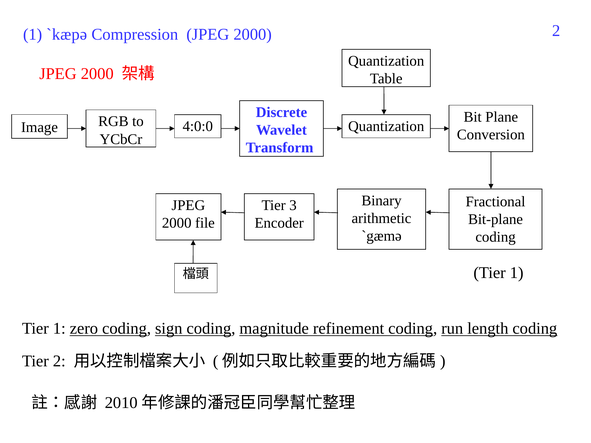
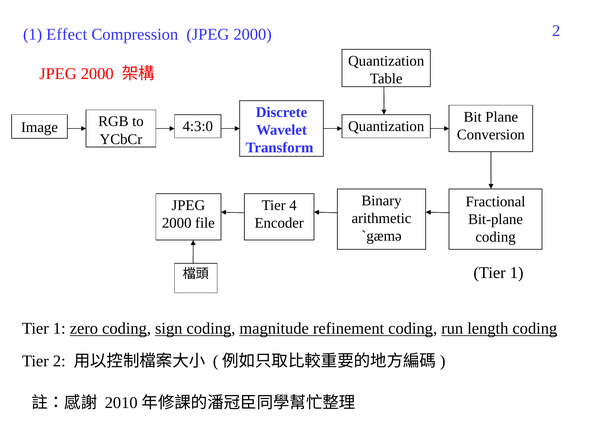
ˋkæpə: ˋkæpə -> Effect (67, 35)
4:0:0: 4:0:0 -> 4:3:0 (198, 126)
3: 3 -> 4 (293, 205)
